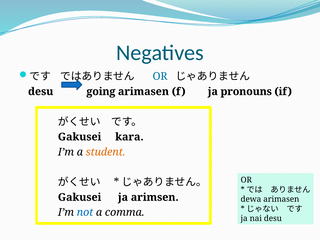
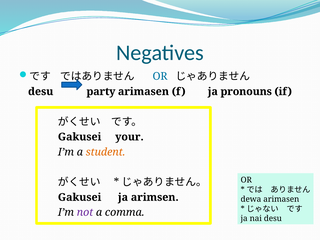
going: going -> party (101, 92)
kara: kara -> your (129, 137)
not colour: blue -> purple (85, 212)
